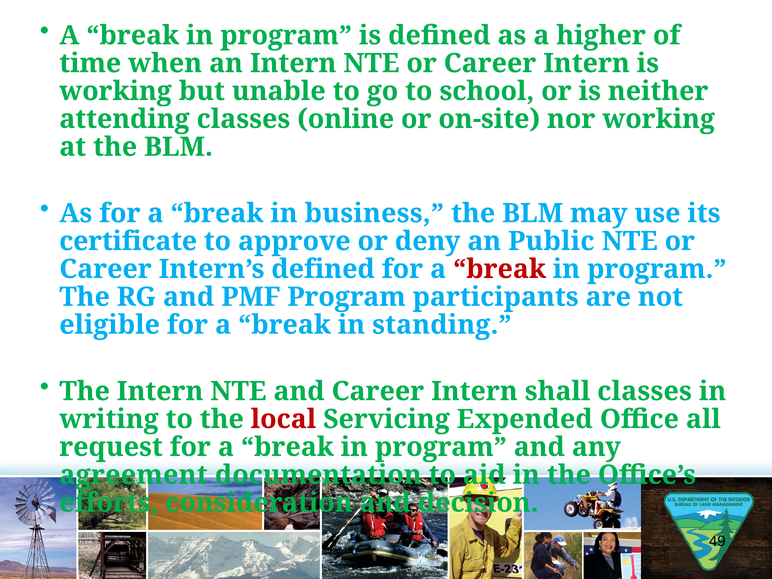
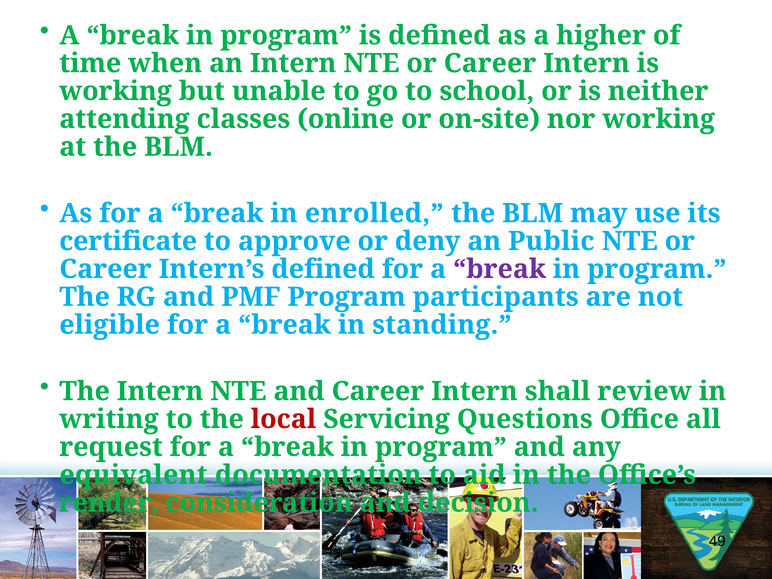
business: business -> enrolled (374, 213)
break colour: red -> purple (500, 269)
shall classes: classes -> review (645, 391)
Expended: Expended -> Questions (525, 419)
agreement: agreement -> equivalent (133, 475)
efforts: efforts -> render (109, 503)
